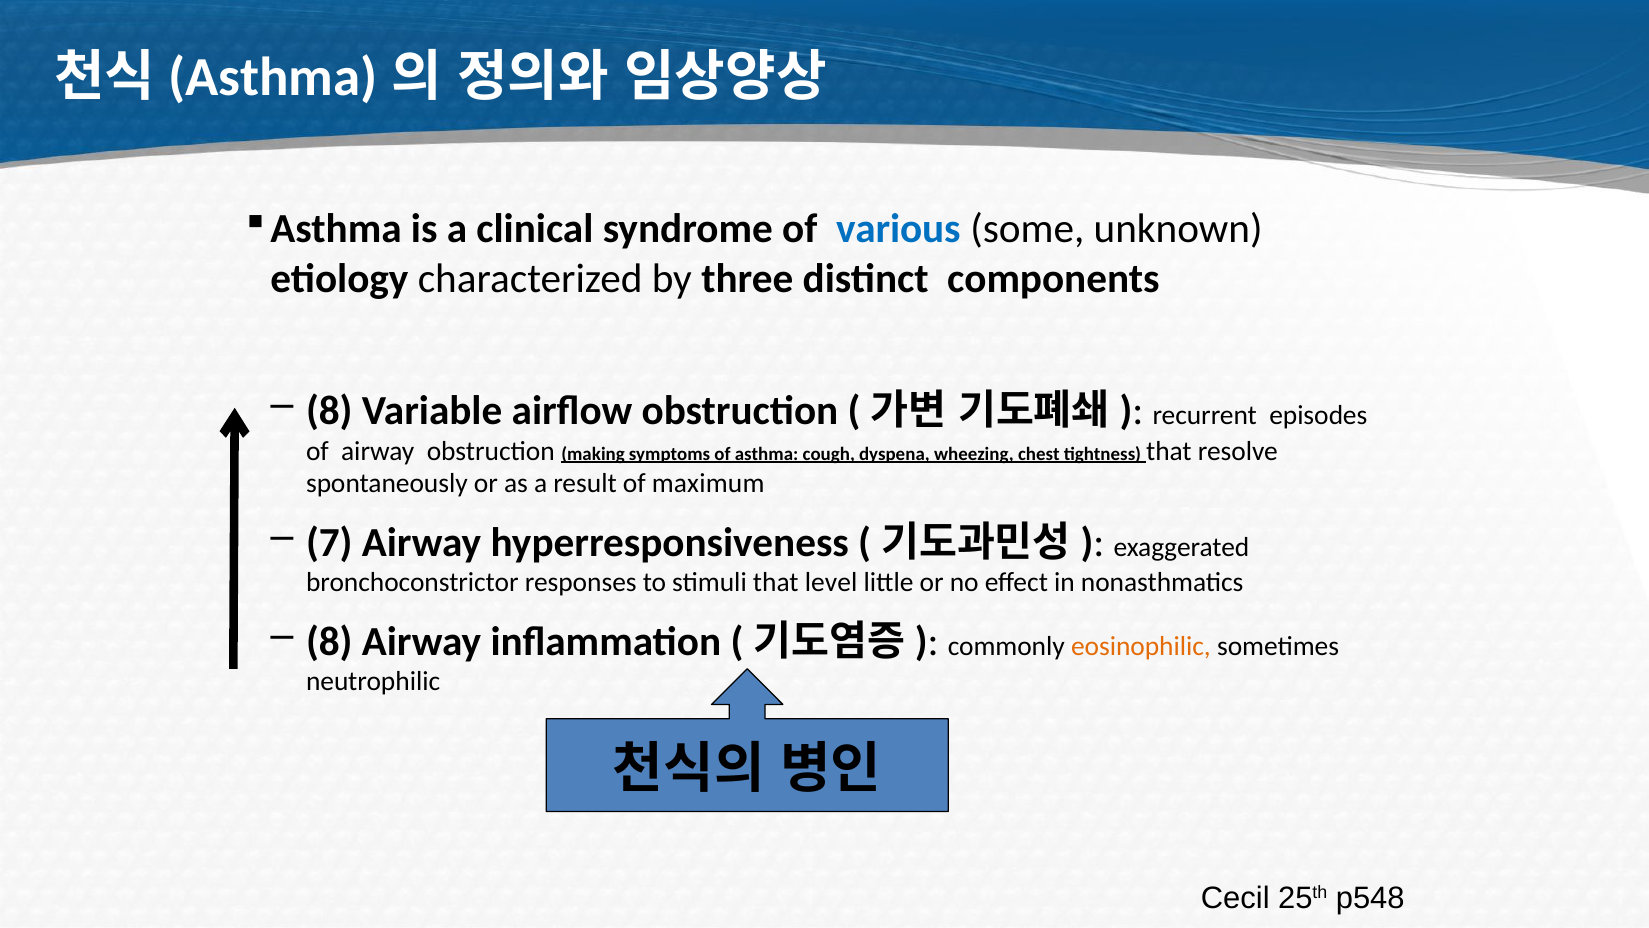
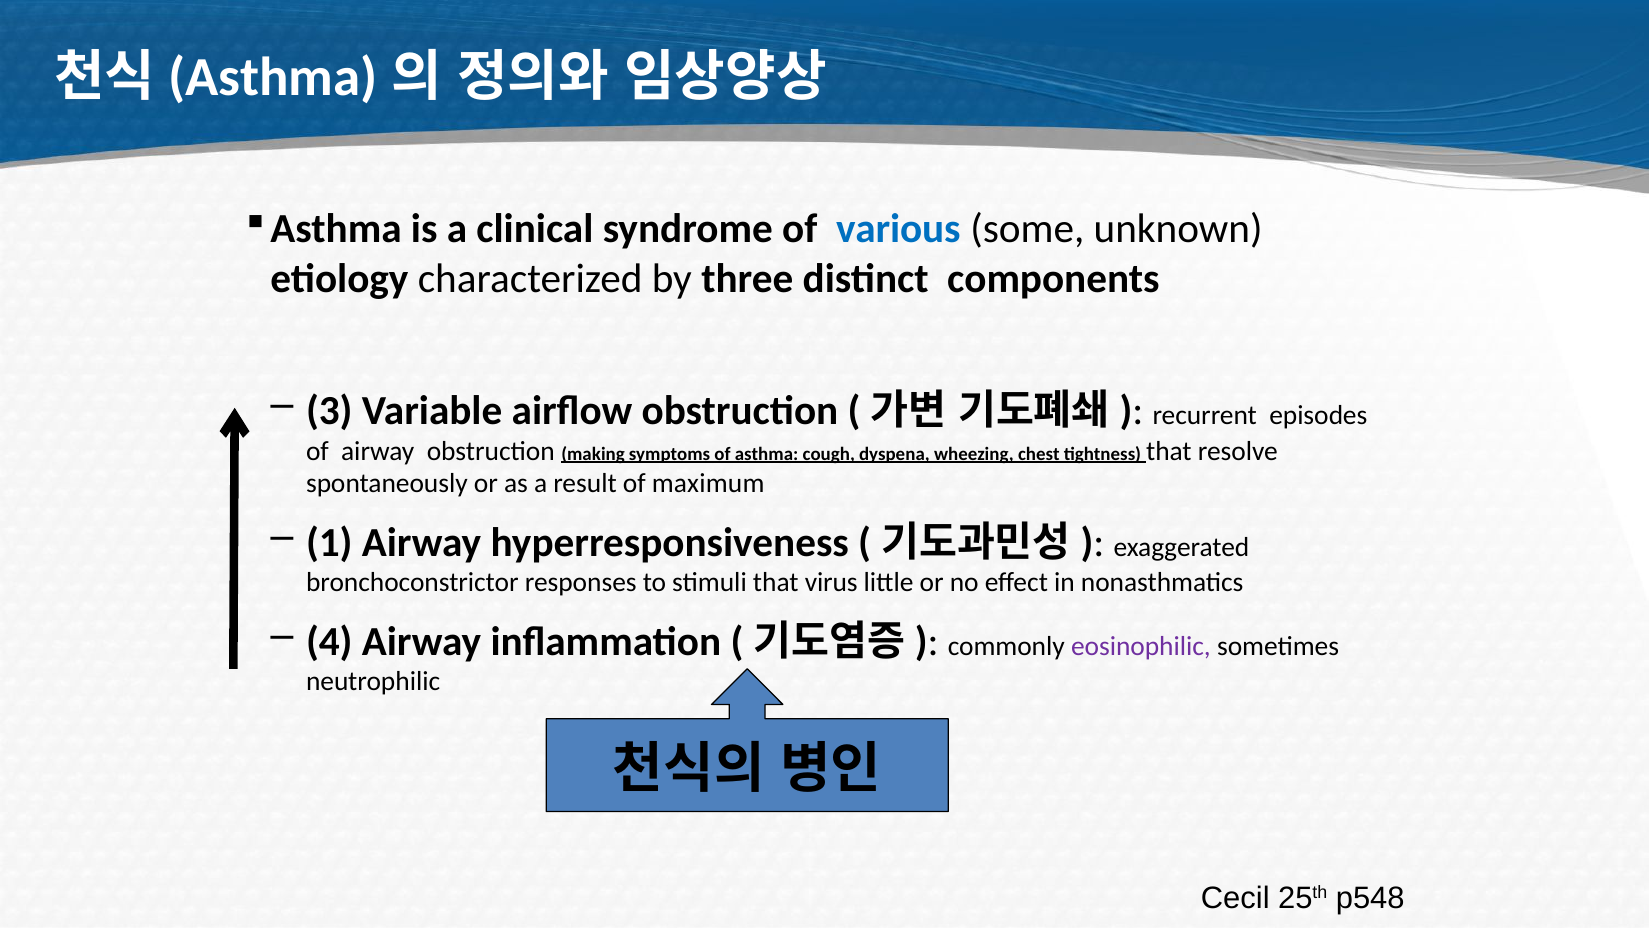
8: 8 -> 3 (329, 410)
7: 7 -> 1 (329, 542)
level: level -> virus (831, 583)
8: 8 -> 4 (329, 641)
eosinophilic colour: orange -> purple (1141, 646)
